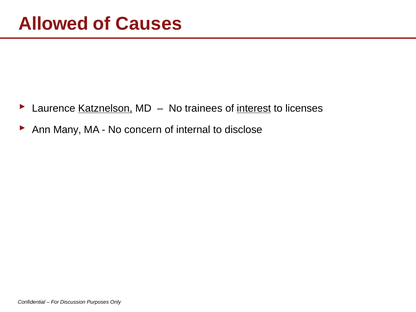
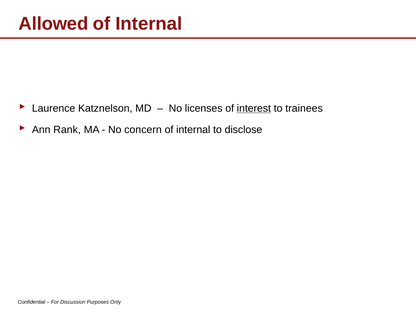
Causes: Causes -> Internal (149, 24)
Katznelson underline: present -> none (105, 108)
trainees: trainees -> licenses (204, 108)
licenses: licenses -> trainees (304, 108)
Many: Many -> Rank (67, 130)
